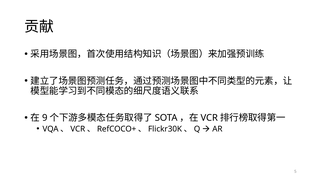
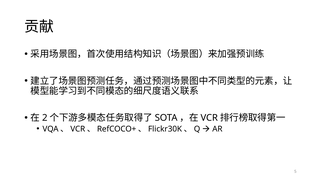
9: 9 -> 2 (45, 118)
